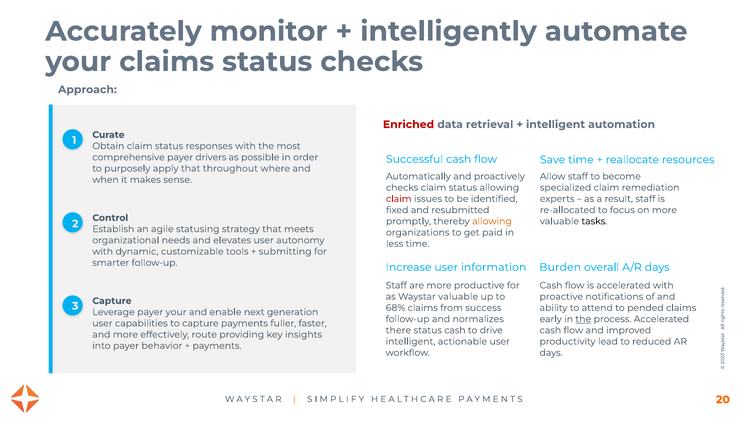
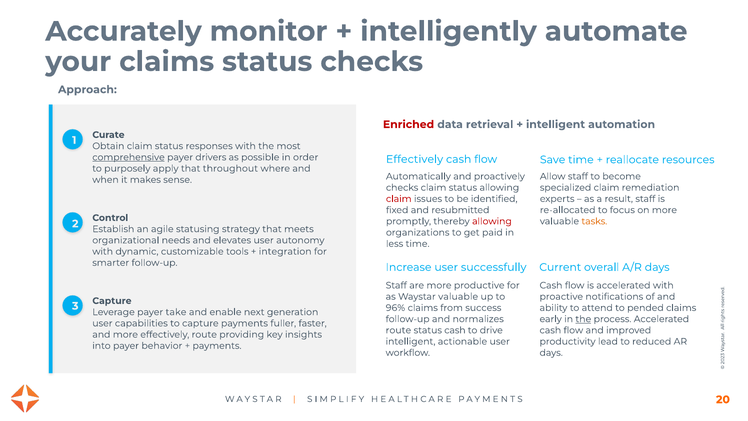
comprehensive underline: none -> present (129, 157)
Successful: Successful -> Effectively (415, 159)
allowing colour: orange -> red (492, 221)
tasks colour: black -> orange (594, 221)
submitting: submitting -> integration (285, 251)
information: information -> successfully (494, 267)
Burden: Burden -> Current (560, 267)
68%: 68% -> 96% (395, 308)
payer your: your -> take (176, 312)
there: there -> route (398, 330)
